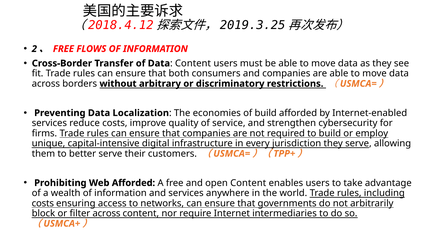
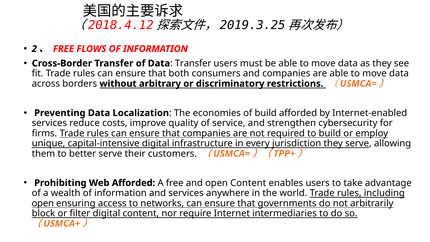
Content: Content -> Transfer (193, 63)
costs: costs -> open (43, 203)
filter across: across -> digital (106, 213)
